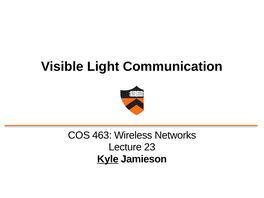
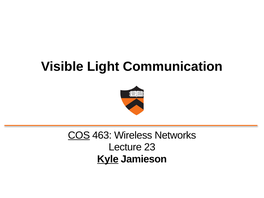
COS underline: none -> present (79, 135)
